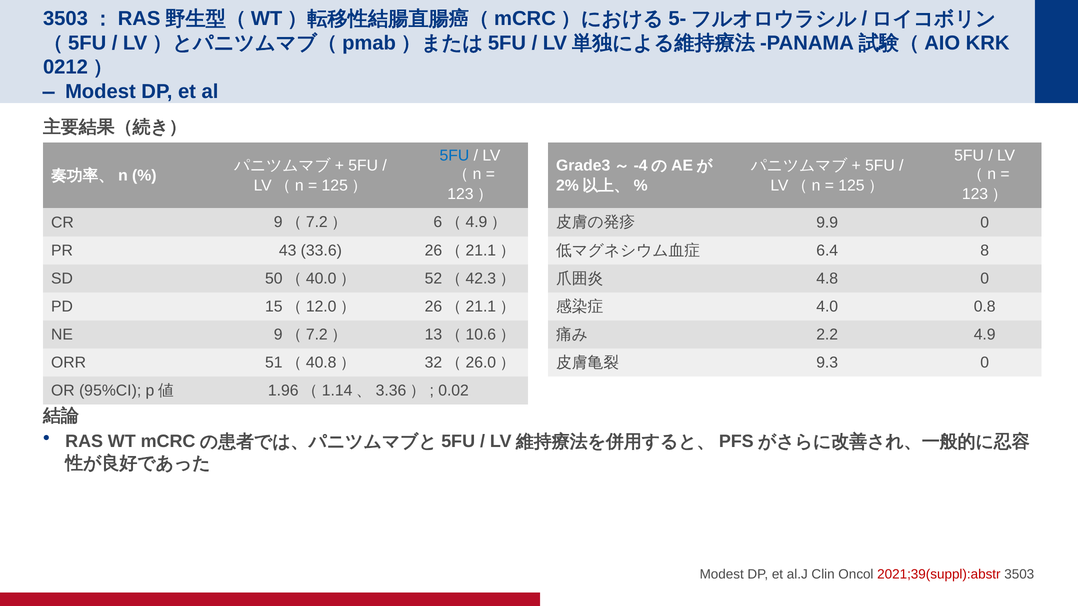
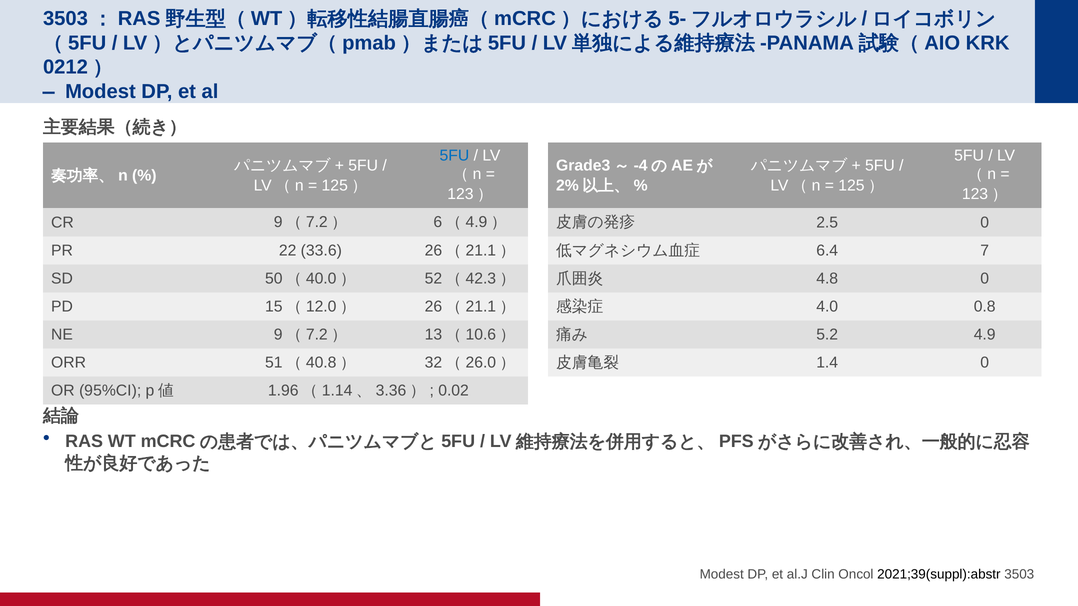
9.9: 9.9 -> 2.5 (827, 223)
43: 43 -> 22 (288, 251)
8: 8 -> 7 (985, 251)
2.2: 2.2 -> 5.2 (827, 335)
9.3: 9.3 -> 1.4 (827, 363)
2021;39(suppl):abstr colour: red -> black (939, 575)
